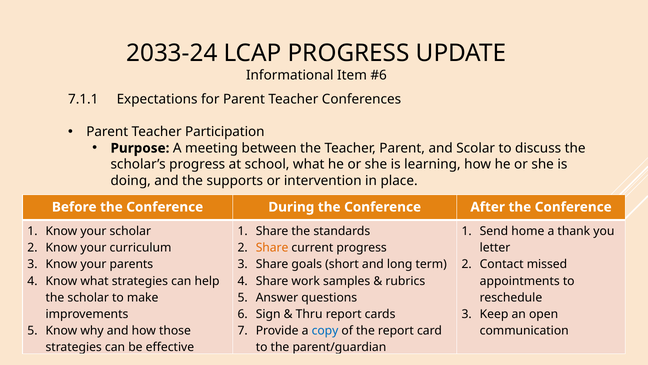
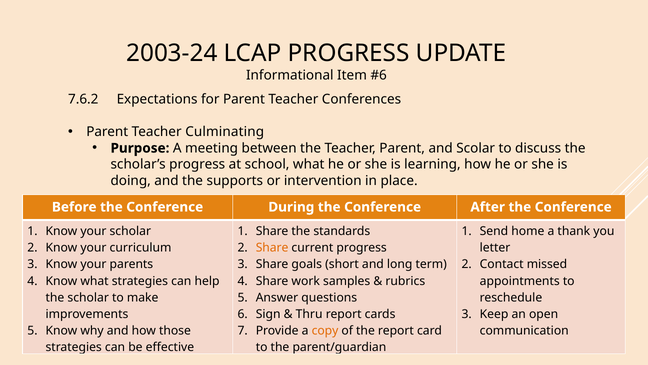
2033-24: 2033-24 -> 2003-24 (172, 53)
7.1.1: 7.1.1 -> 7.6.2 (83, 99)
Participation: Participation -> Culminating (225, 132)
copy colour: blue -> orange (325, 330)
